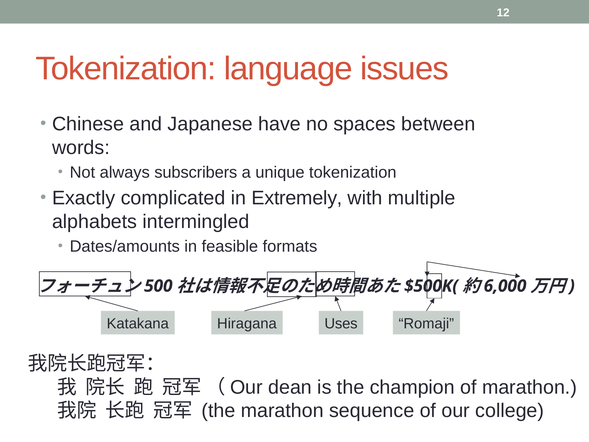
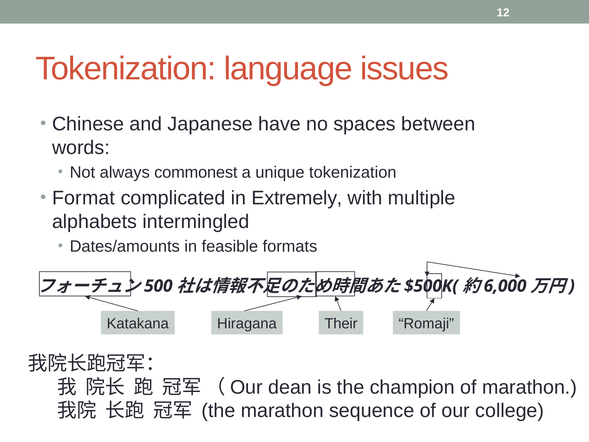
subscribers: subscribers -> commonest (196, 172)
Exactly: Exactly -> Format (84, 198)
Uses: Uses -> Their (341, 323)
